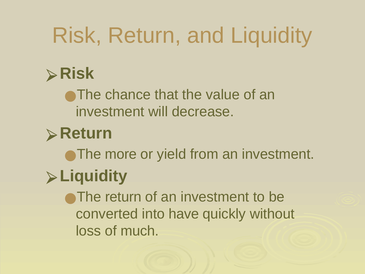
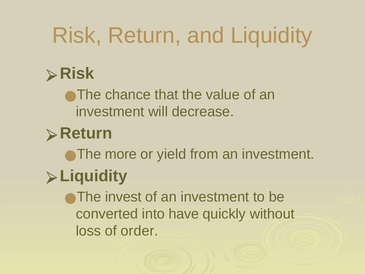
The return: return -> invest (123, 197)
much: much -> order (140, 231)
